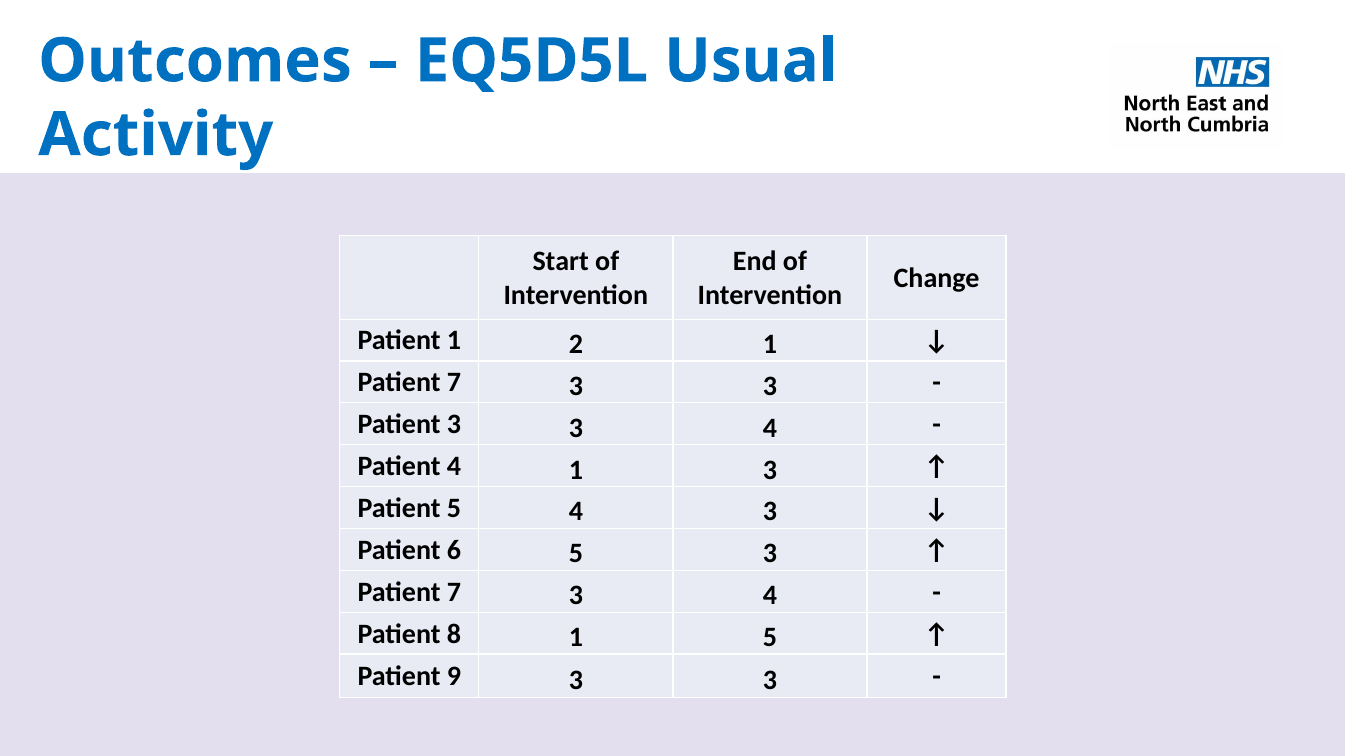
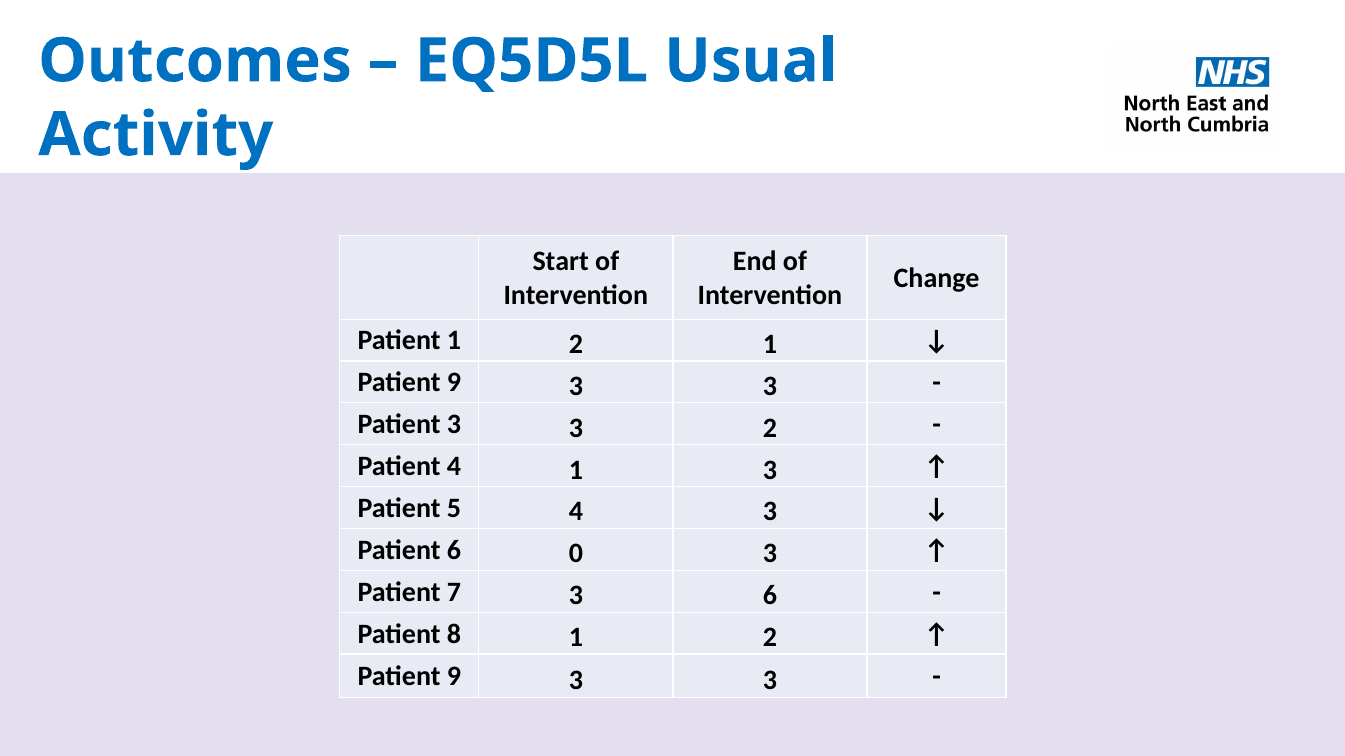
7: 7 -> 9 (454, 383)
3 3 4: 4 -> 2 (770, 428)
6 5: 5 -> 0 (576, 554)
7 3 4: 4 -> 6 (770, 596)
8 1 5: 5 -> 2 (770, 638)
